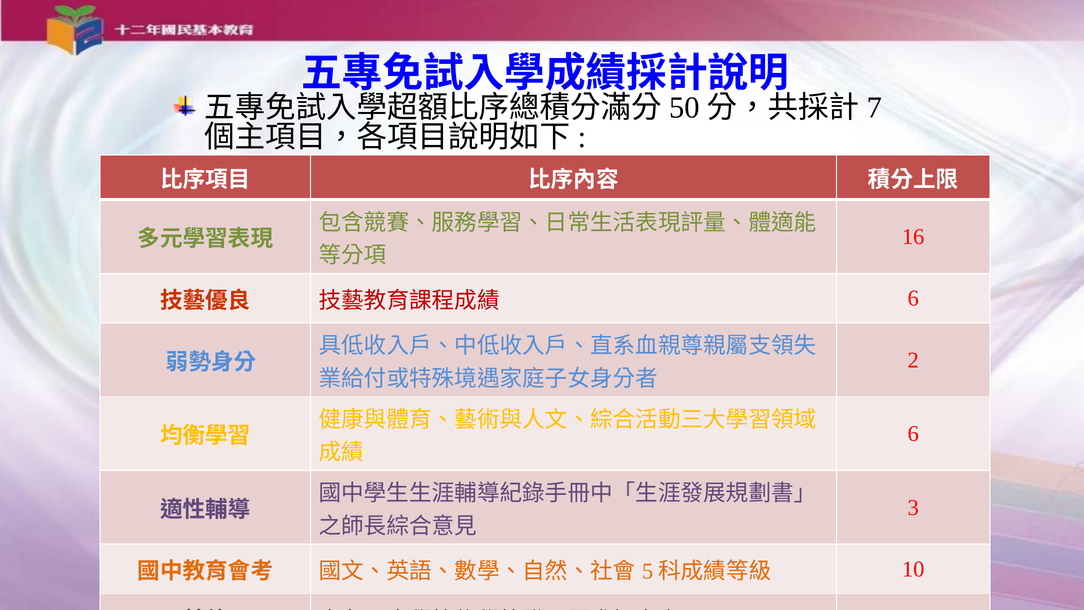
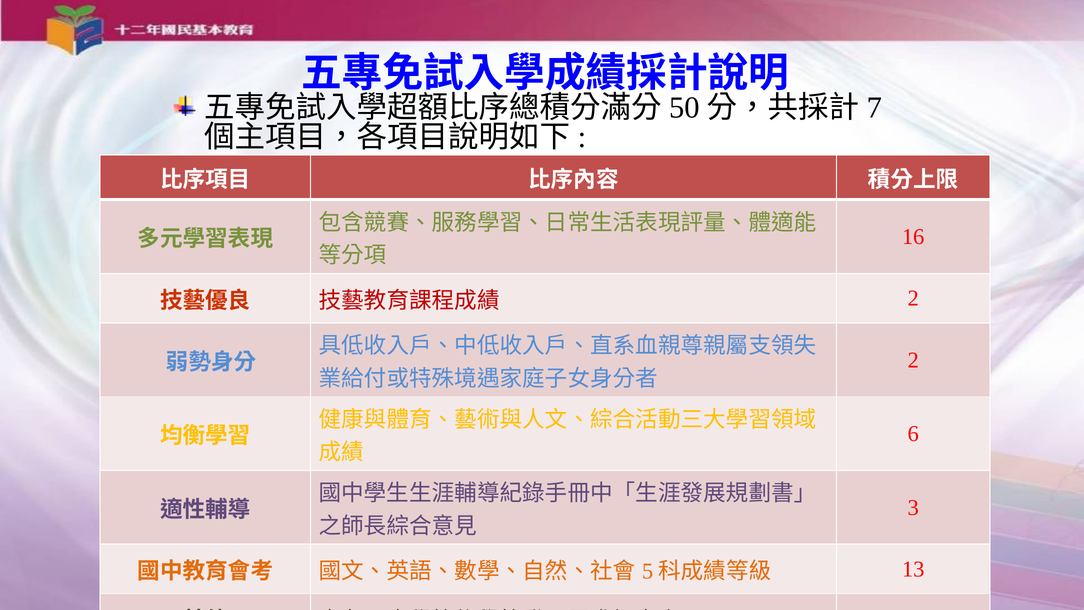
6: 6 -> 2 (913, 298)
10: 10 -> 13 (913, 569)
